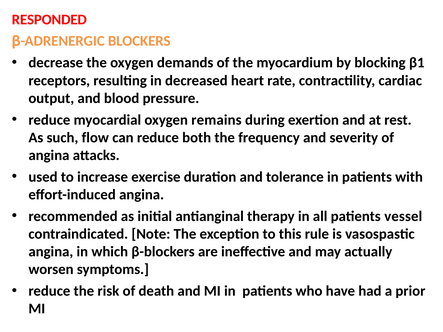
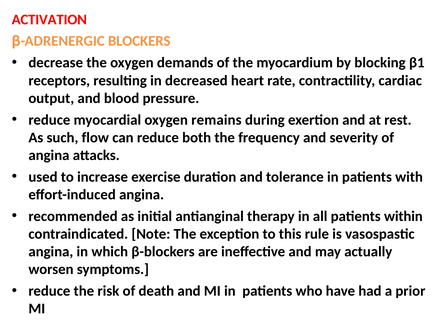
RESPONDED: RESPONDED -> ACTIVATION (49, 19)
vessel: vessel -> within (403, 216)
